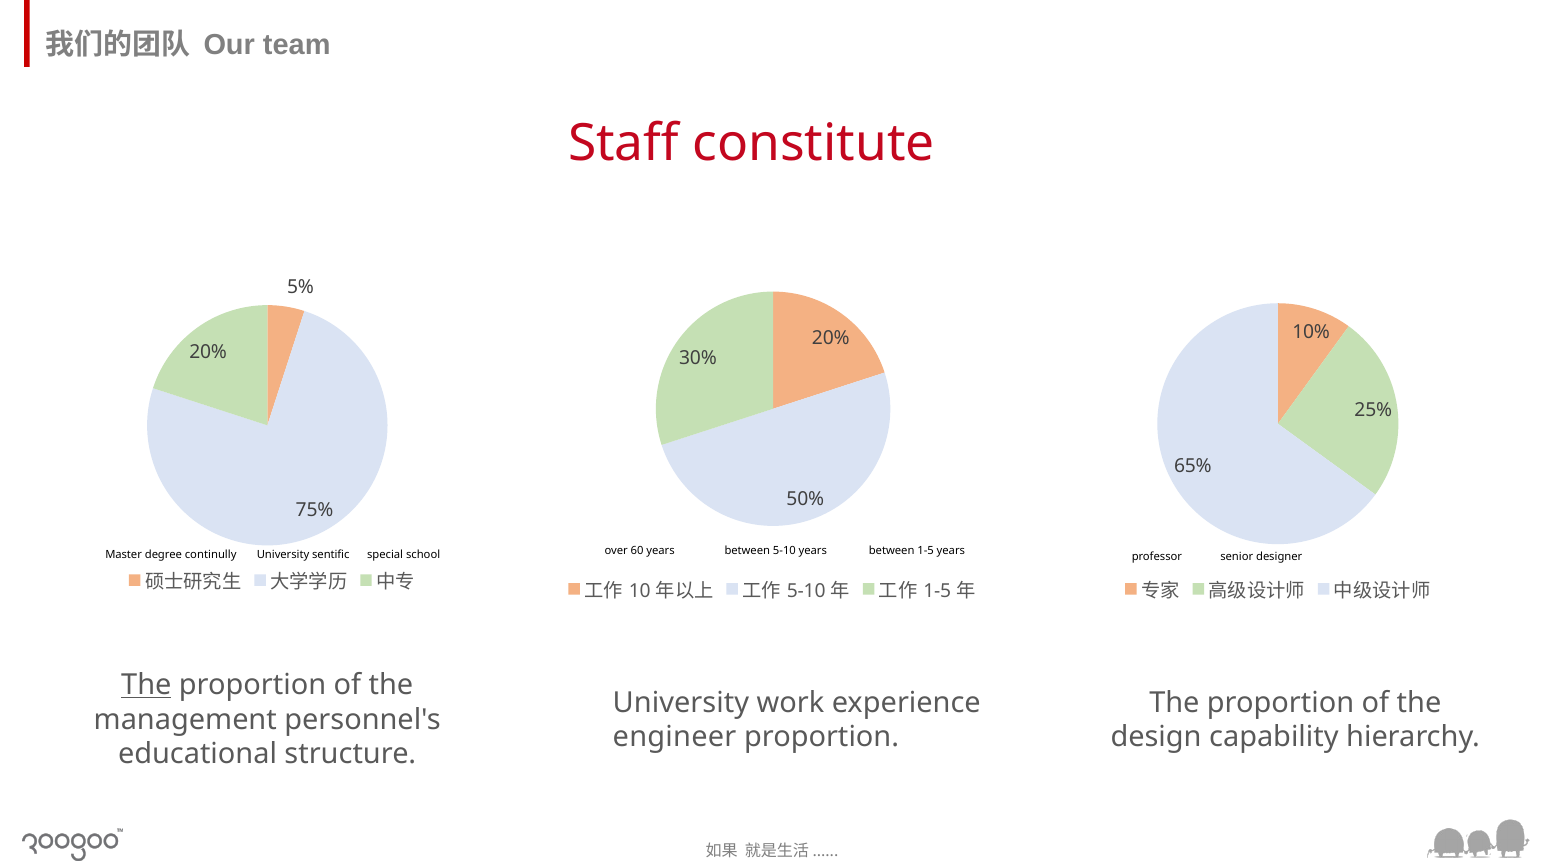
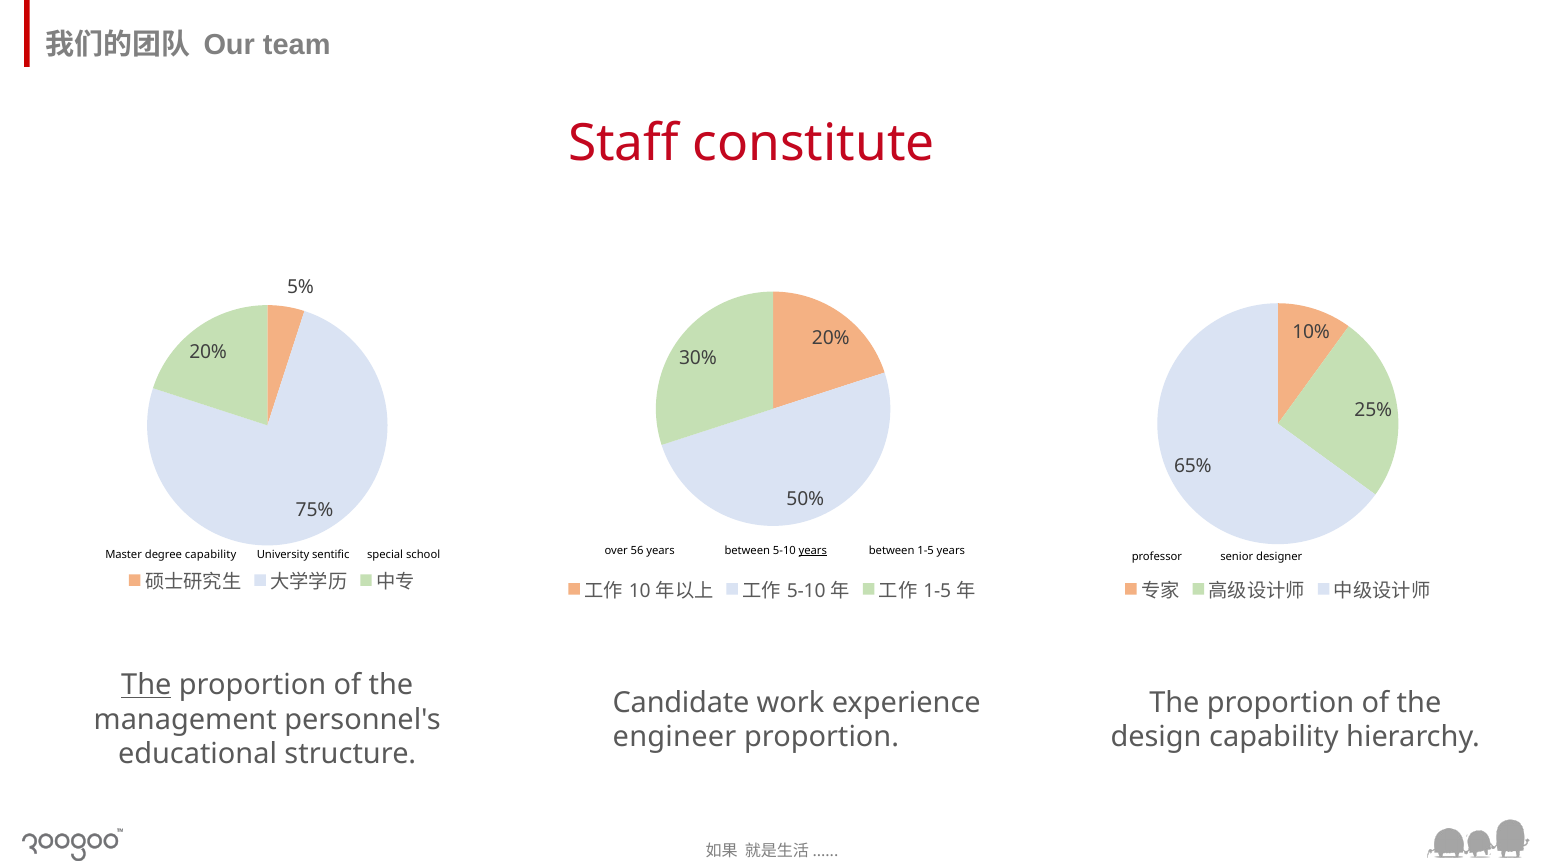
60: 60 -> 56 (637, 551)
years underline: none -> present (813, 551)
degree continully: continully -> capability (211, 555)
University: University -> Candidate (681, 703)
